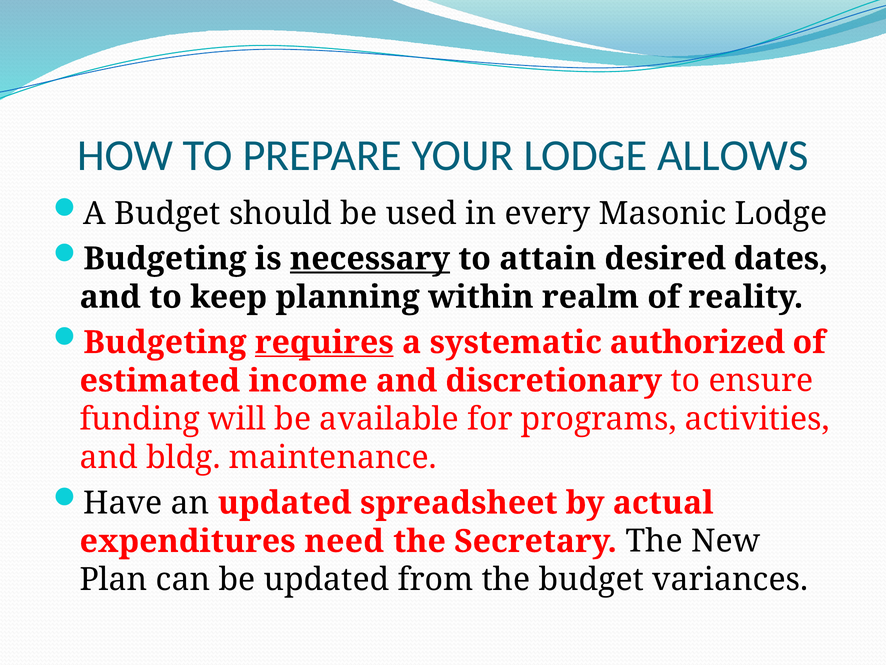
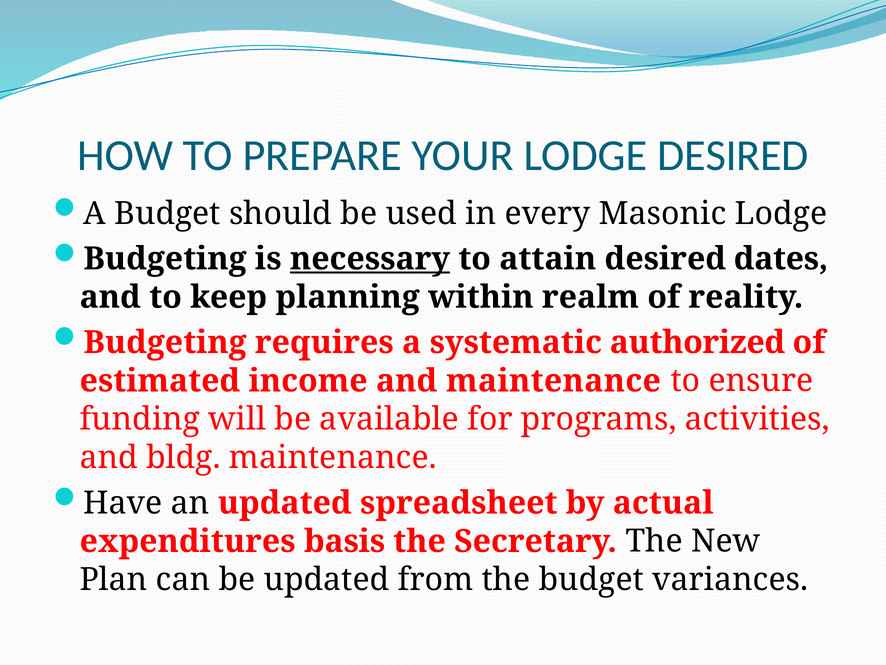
LODGE ALLOWS: ALLOWS -> DESIRED (733, 155)
requires underline: present -> none (324, 342)
and discretionary: discretionary -> maintenance (553, 381)
need: need -> basis (345, 541)
